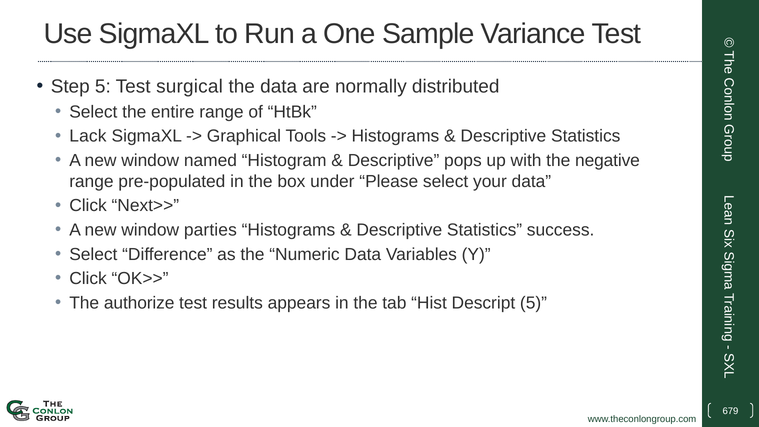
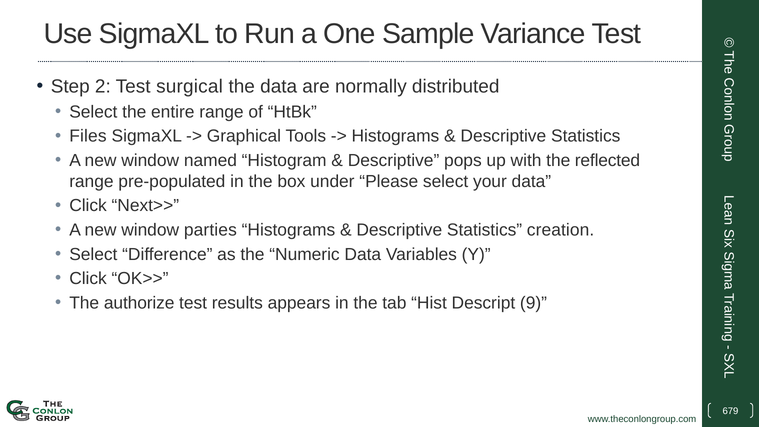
Step 5: 5 -> 2 (103, 87)
Lack: Lack -> Files (88, 136)
negative: negative -> reflected (608, 161)
success: success -> creation (561, 230)
Descript 5: 5 -> 9 (533, 303)
